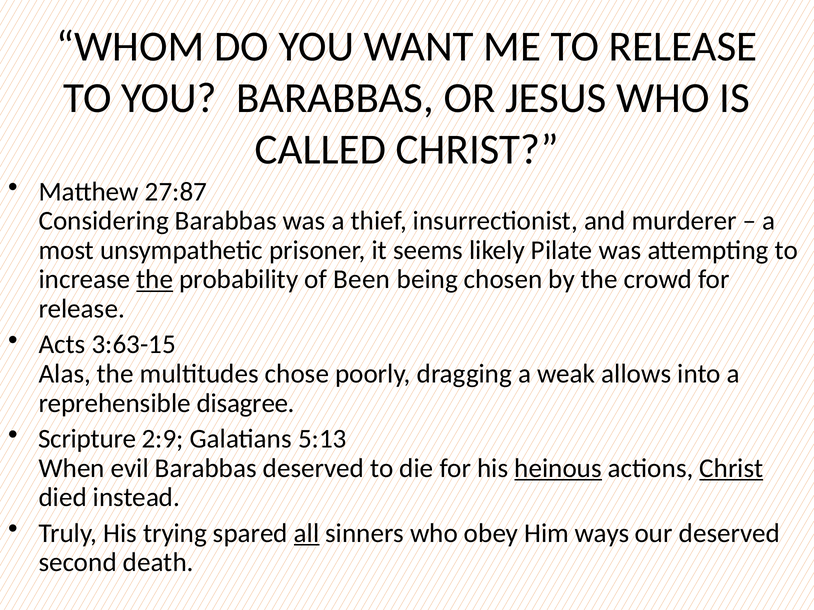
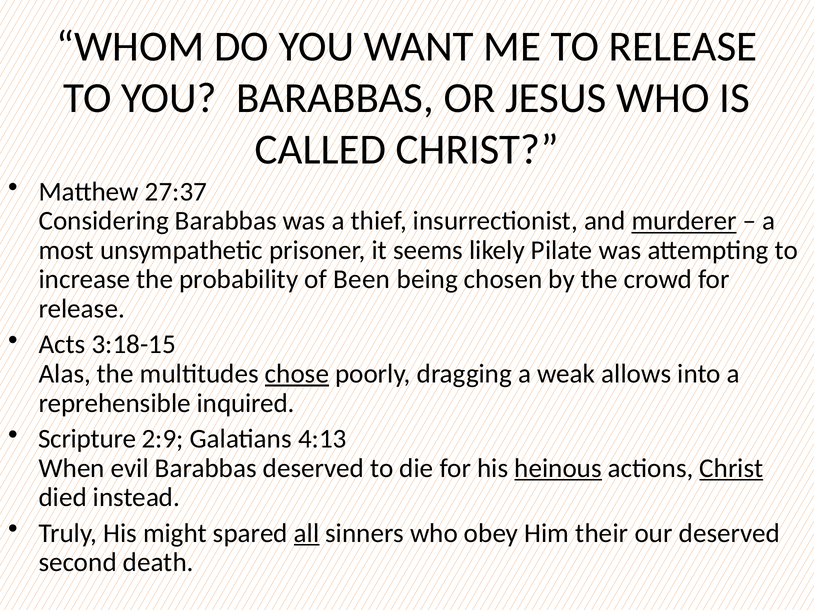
27:87: 27:87 -> 27:37 (176, 192)
murderer underline: none -> present (684, 221)
the underline: present -> none (155, 280)
3:63-15: 3:63-15 -> 3:18-15 (134, 345)
chose underline: none -> present (297, 374)
disagree: disagree -> inquired (246, 403)
5:13: 5:13 -> 4:13 (322, 439)
trying: trying -> might (175, 534)
ways: ways -> their (602, 534)
